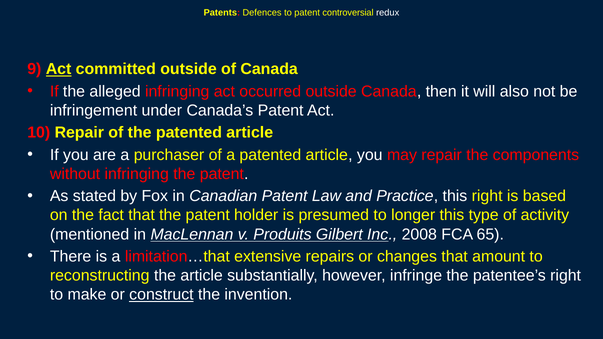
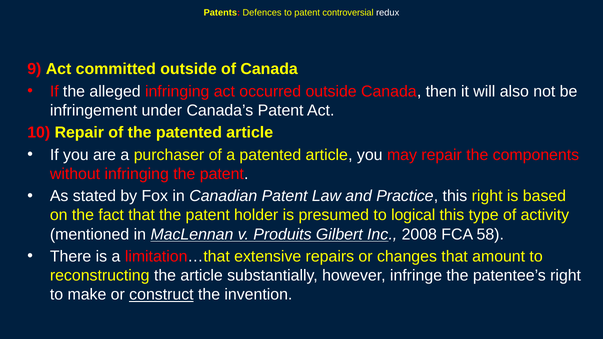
Act underline: present -> none (59, 69)
longer: longer -> logical (413, 215)
65: 65 -> 58 (490, 234)
